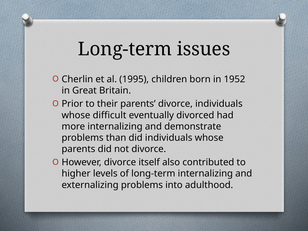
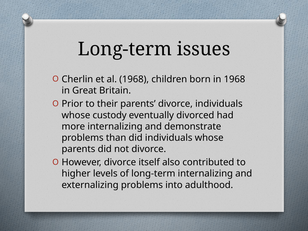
al 1995: 1995 -> 1968 (134, 79)
in 1952: 1952 -> 1968 (234, 79)
difficult: difficult -> custody (110, 115)
